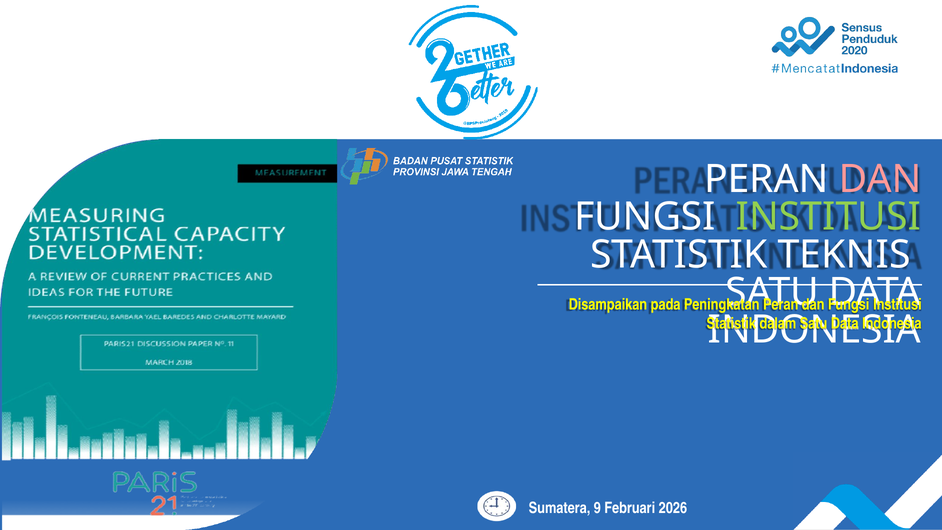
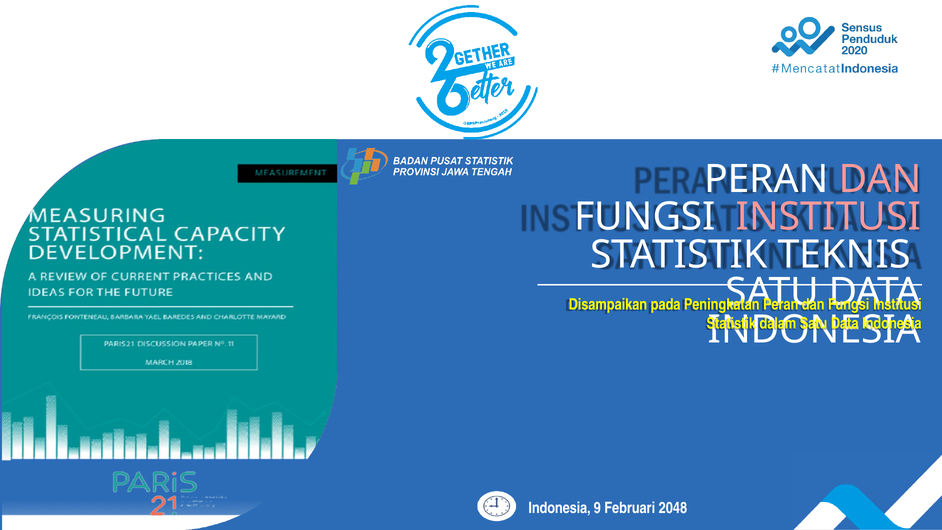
INSTITUSI colour: light green -> pink (828, 217)
Sumatera: Sumatera -> Indonesia (560, 508)
2026: 2026 -> 2048 (673, 508)
